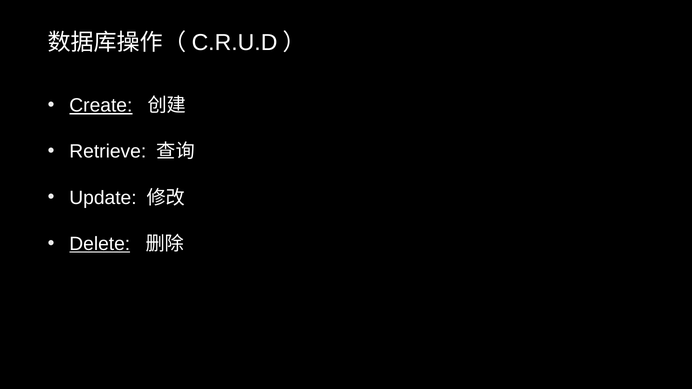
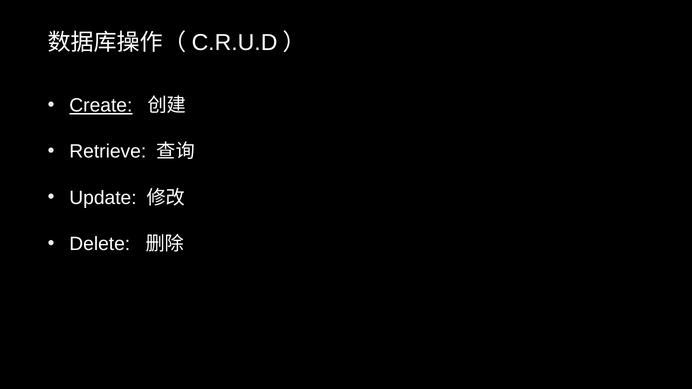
Delete underline: present -> none (100, 244)
